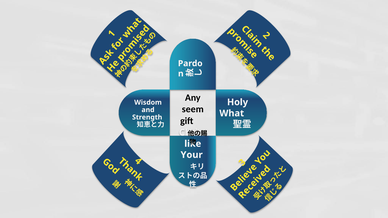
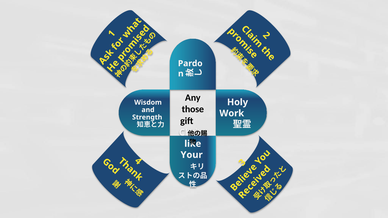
seem: seem -> those (193, 109)
What: What -> Work (232, 113)
